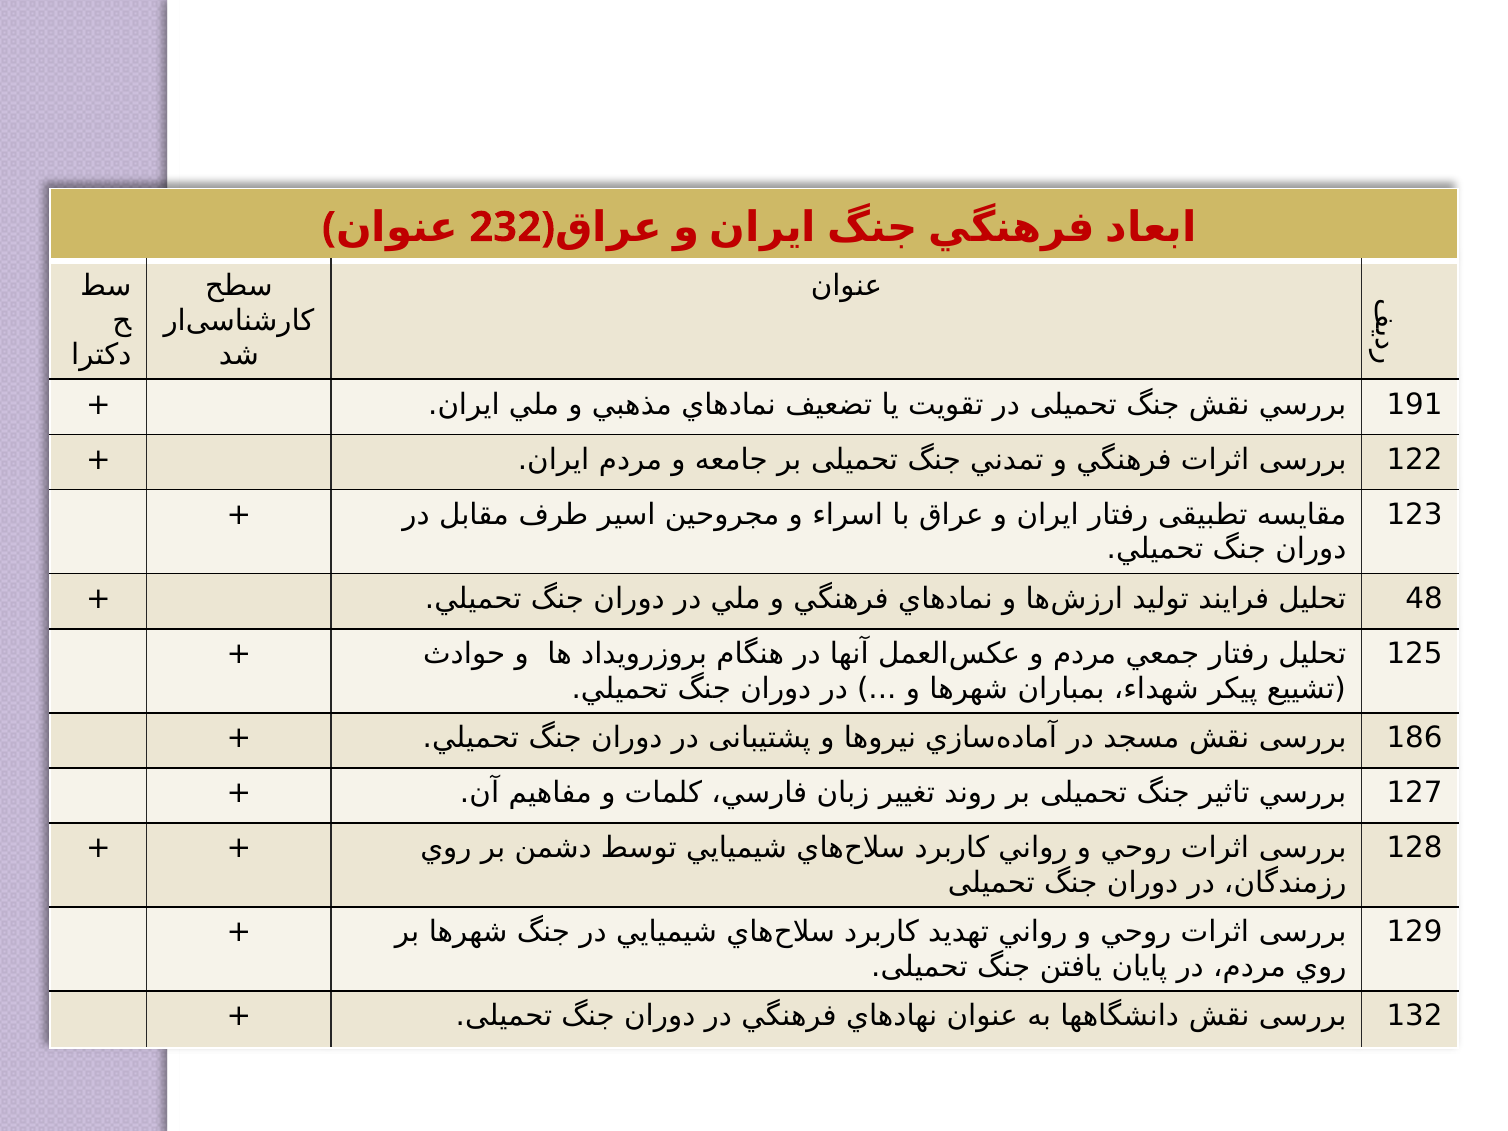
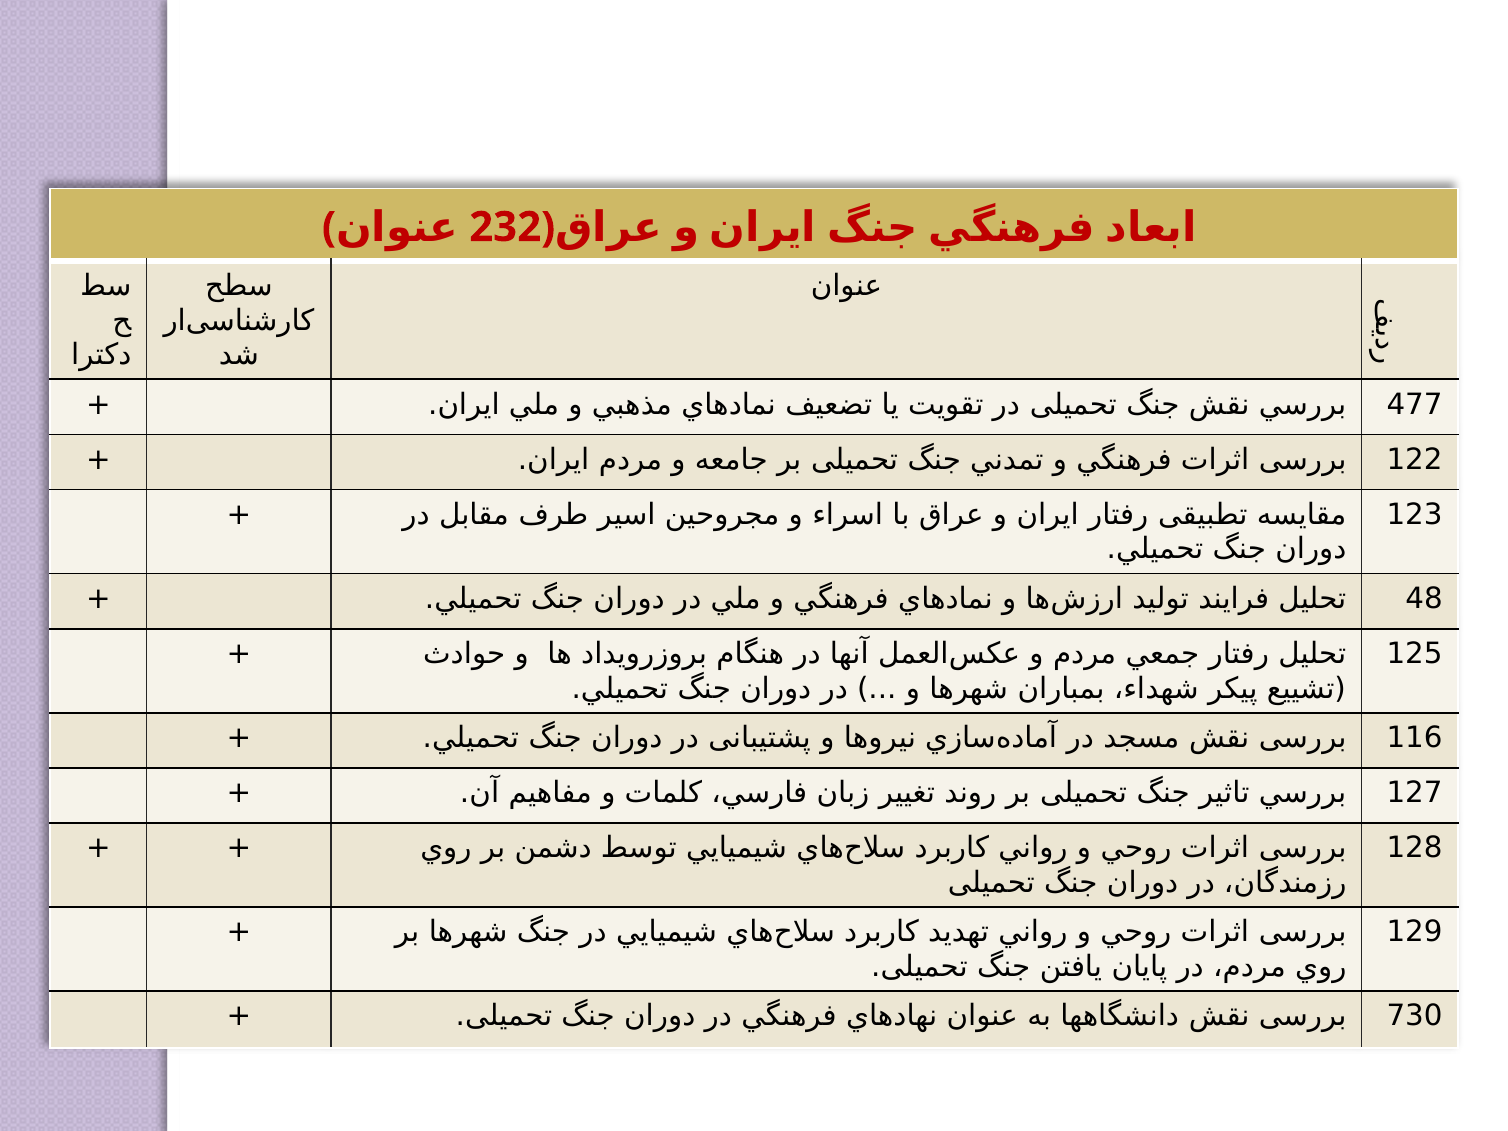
191: 191 -> 477 (1415, 405)
186: 186 -> 116 (1415, 738)
132: 132 -> 730 (1415, 1016)
